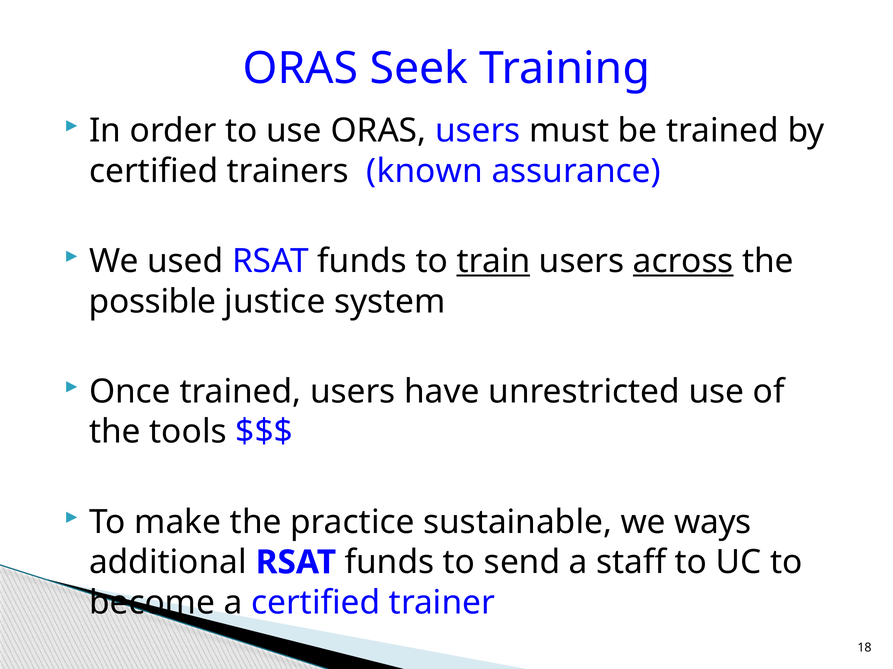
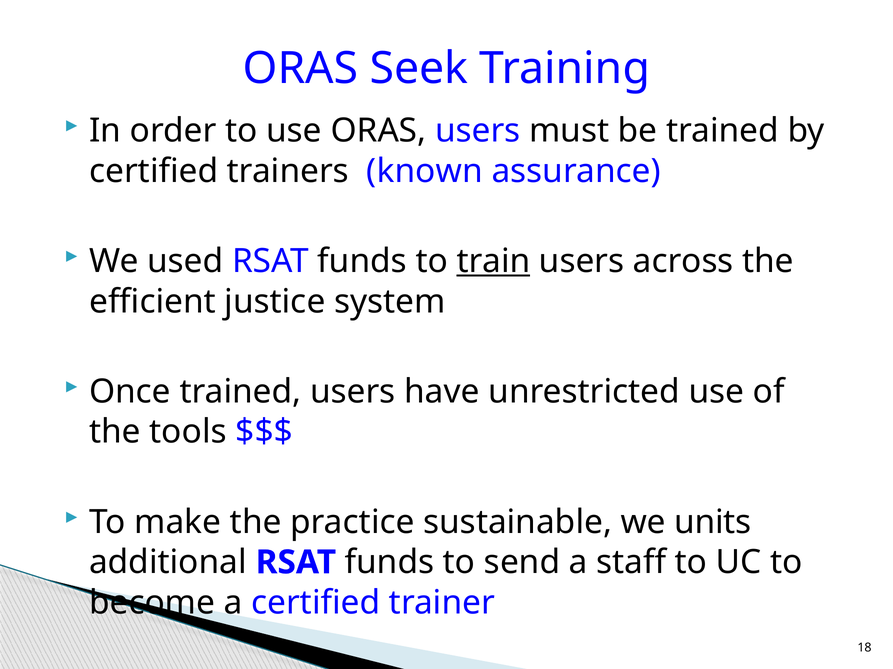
across underline: present -> none (683, 262)
possible: possible -> efficient (152, 302)
ways: ways -> units (713, 523)
